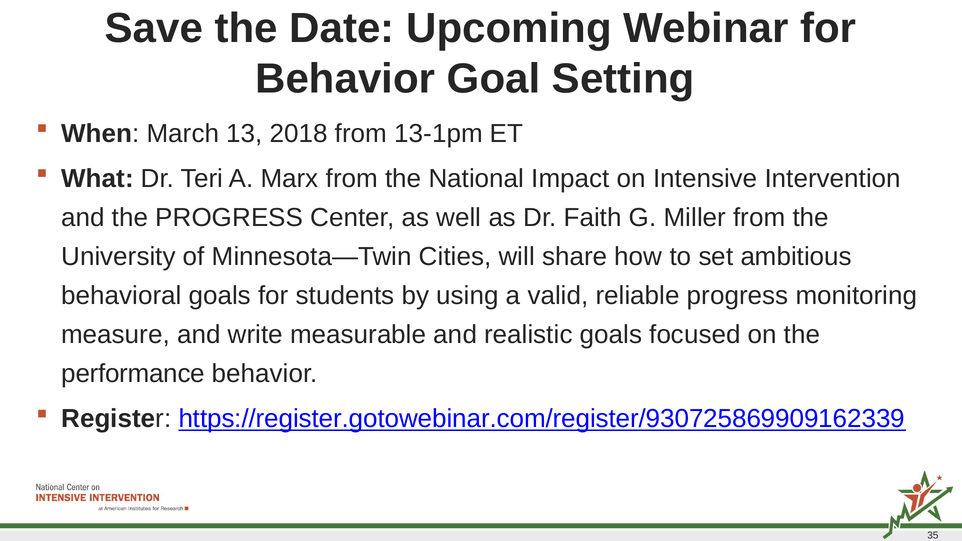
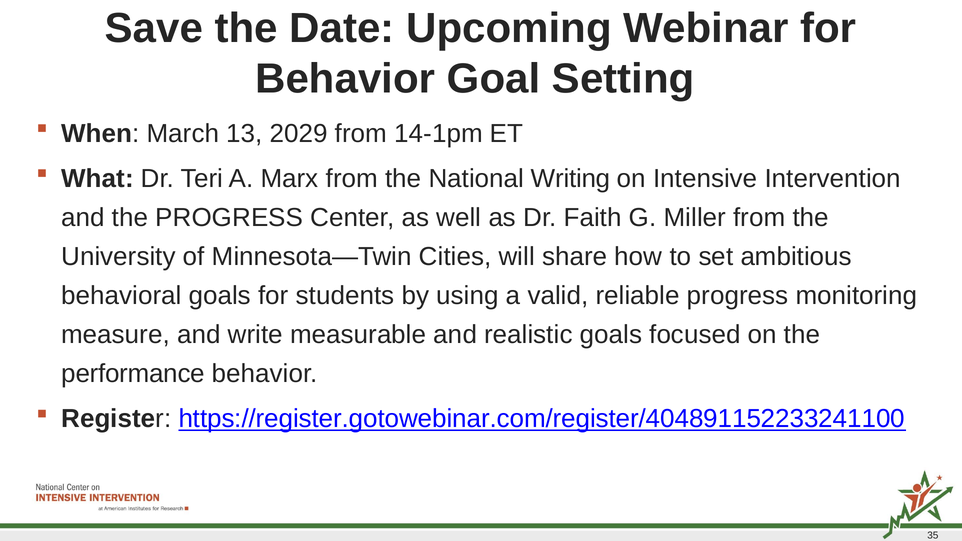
2018: 2018 -> 2029 (299, 133)
13-1pm: 13-1pm -> 14-1pm (439, 133)
Impact: Impact -> Writing (571, 179)
https://register.gotowebinar.com/register/930725869909162339: https://register.gotowebinar.com/register/930725869909162339 -> https://register.gotowebinar.com/register/404891152233241100 (542, 419)
